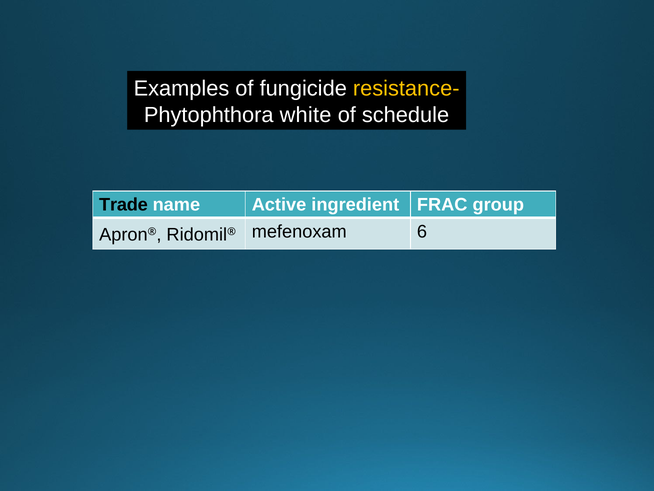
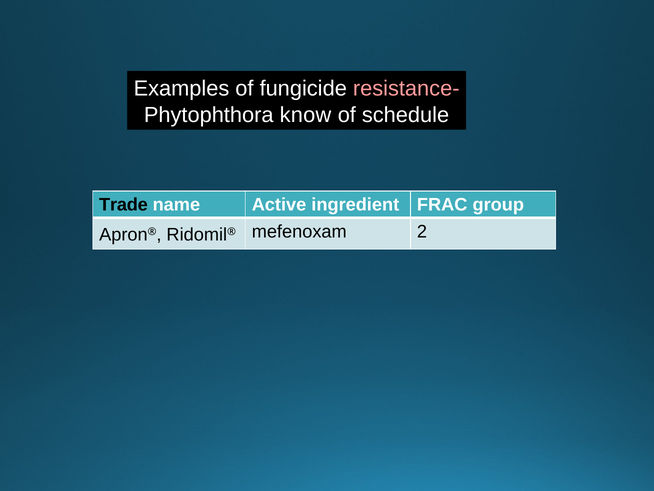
resistance- colour: yellow -> pink (406, 89)
white: white -> know (306, 115)
6: 6 -> 2 (422, 231)
